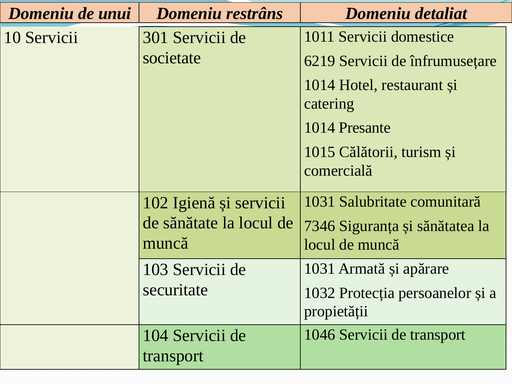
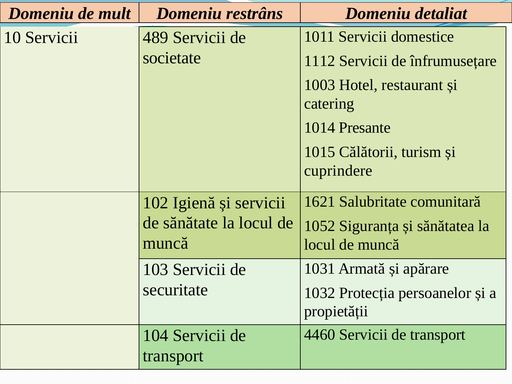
unui: unui -> mult (115, 13)
301: 301 -> 489 (156, 38)
6219: 6219 -> 1112 (320, 61)
1014: 1014 -> 1003 (320, 85)
comercială: comercială -> cuprindere (338, 171)
1031: 1031 -> 1621 (320, 202)
7346: 7346 -> 1052 (320, 226)
1046: 1046 -> 4460 (320, 335)
